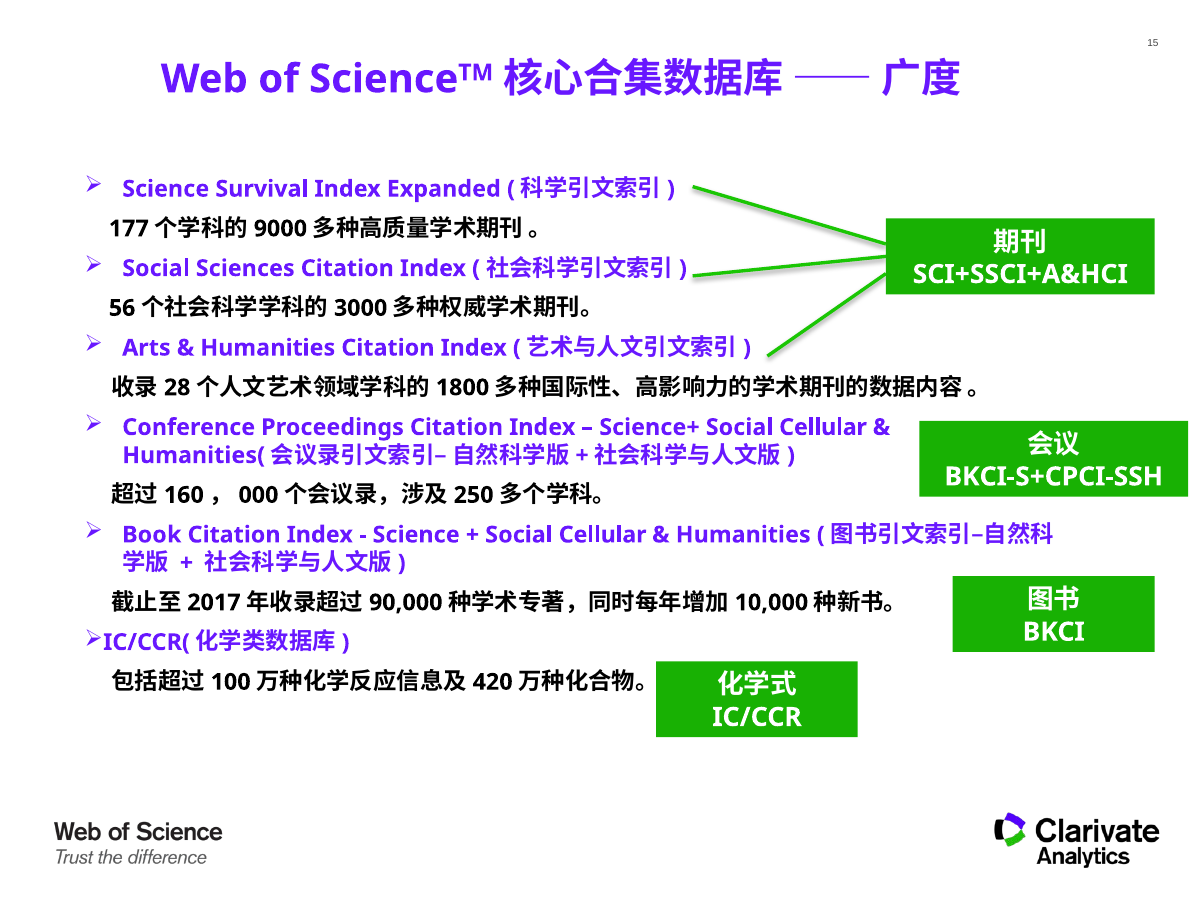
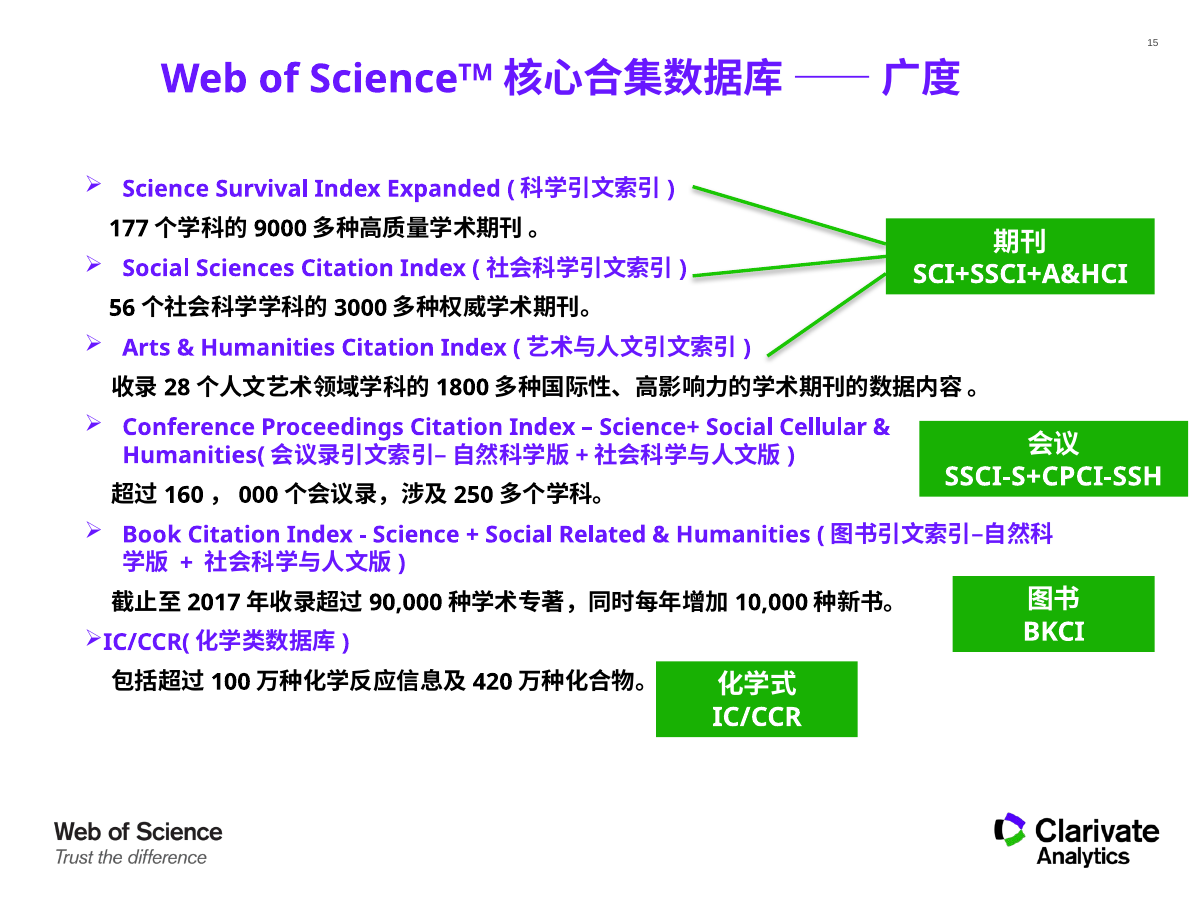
BKCI-S+CPCI-SSH: BKCI-S+CPCI-SSH -> SSCI-S+CPCI-SSH (1054, 477)
Cellular: Cellular -> Related (603, 535)
